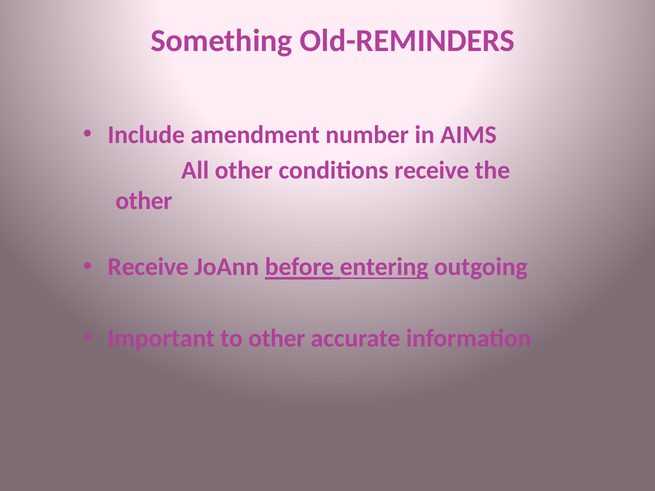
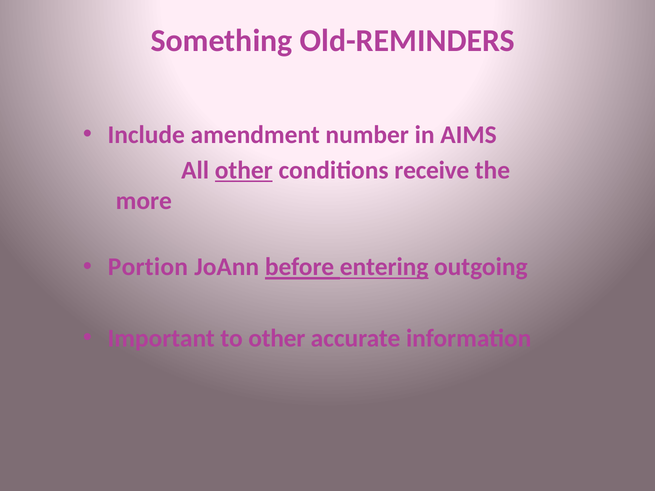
other underline: none -> present (244, 171)
other: other -> more (144, 201)
Receive: Receive -> Portion (148, 267)
